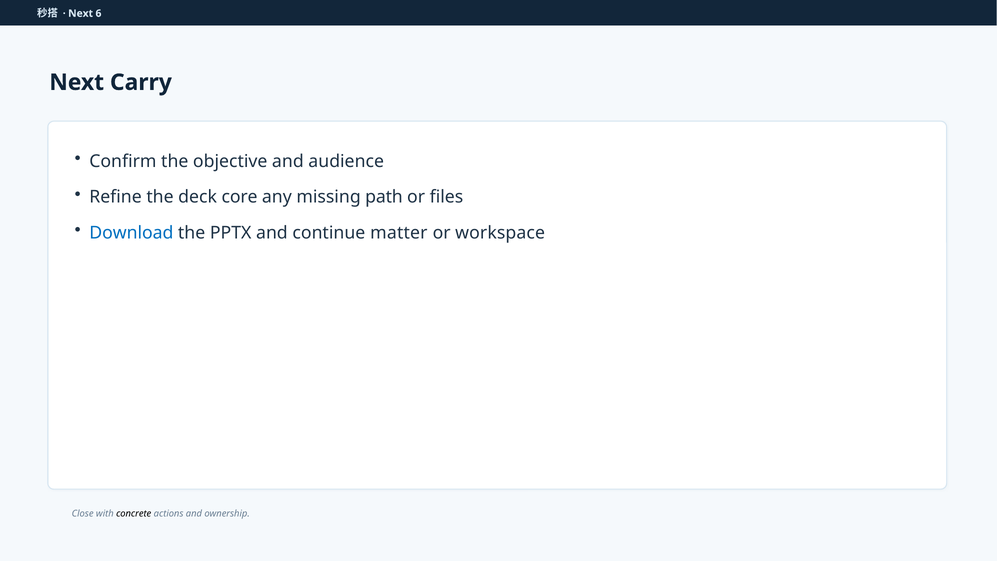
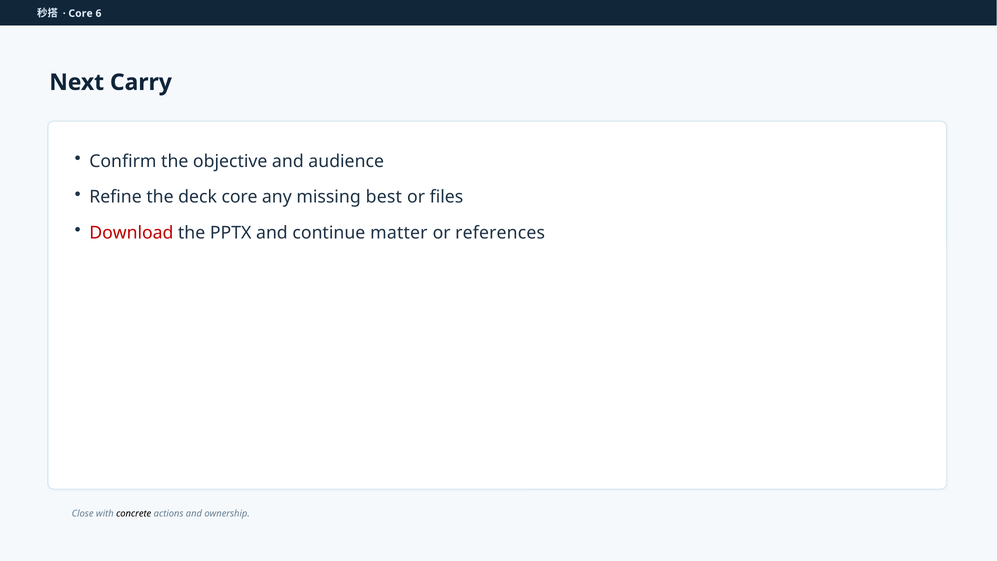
Next: Next -> Core (81, 13)
path: path -> best (384, 197)
Download colour: blue -> red (131, 233)
workspace: workspace -> references (500, 233)
